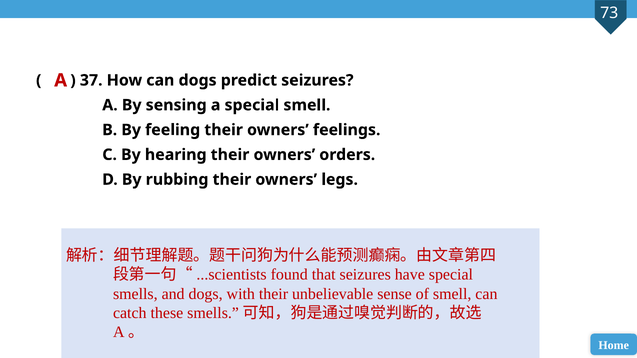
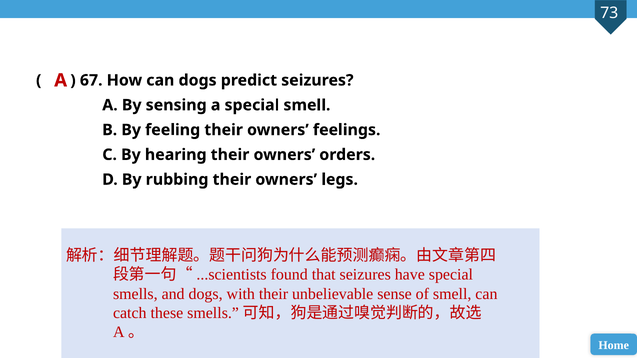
37: 37 -> 67 (91, 80)
